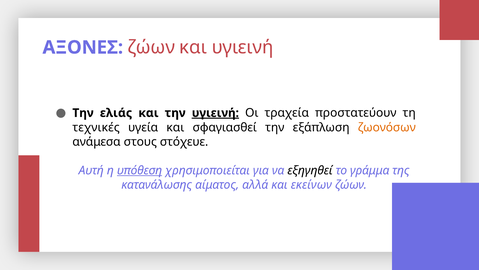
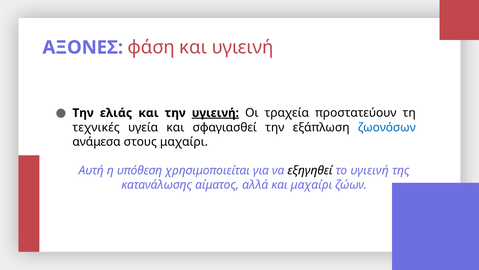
ΑΞΟΝΕΣ ζώων: ζώων -> φάση (151, 47)
ζωονόσων colour: orange -> blue (387, 127)
στους στόχευε: στόχευε -> μαχαίρι (184, 142)
υπόθεση underline: present -> none (140, 170)
το γράμμα: γράμμα -> υγιεινή (370, 170)
και εκείνων: εκείνων -> μαχαίρι (311, 185)
